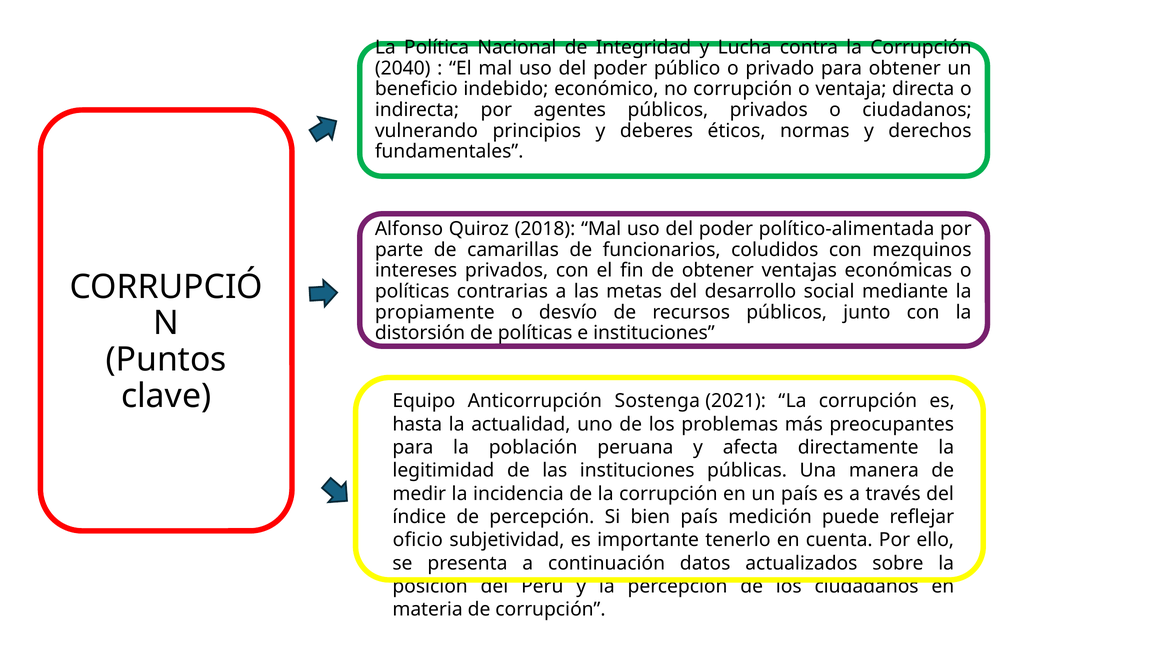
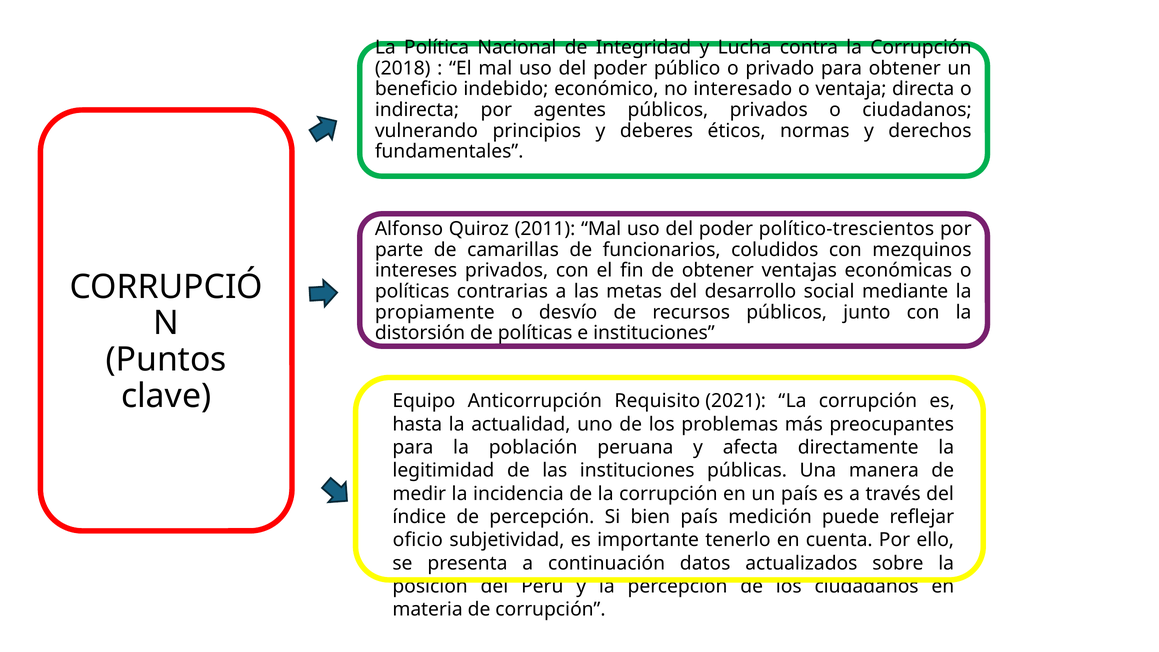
2040: 2040 -> 2018 (403, 68)
no corrupción: corrupción -> interesado (743, 89)
2018: 2018 -> 2011 (545, 229)
político-alimentada: político-alimentada -> político-trescientos (846, 229)
Sostenga: Sostenga -> Requisito (657, 401)
